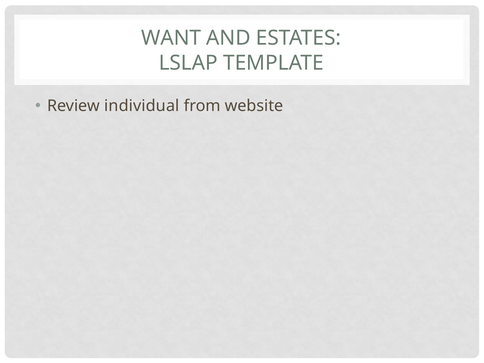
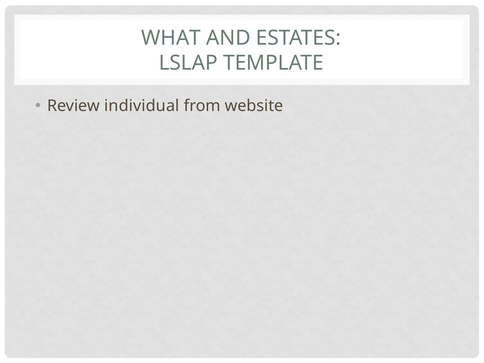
WANT: WANT -> WHAT (171, 38)
